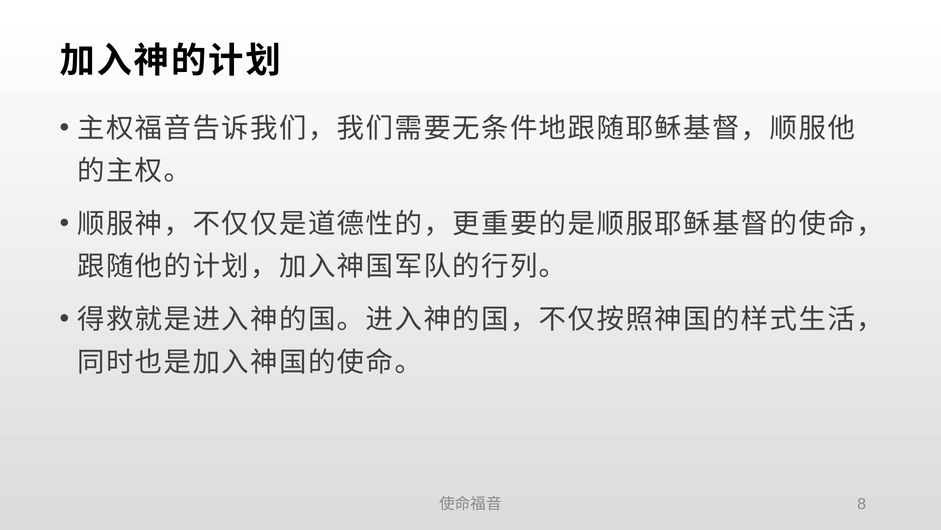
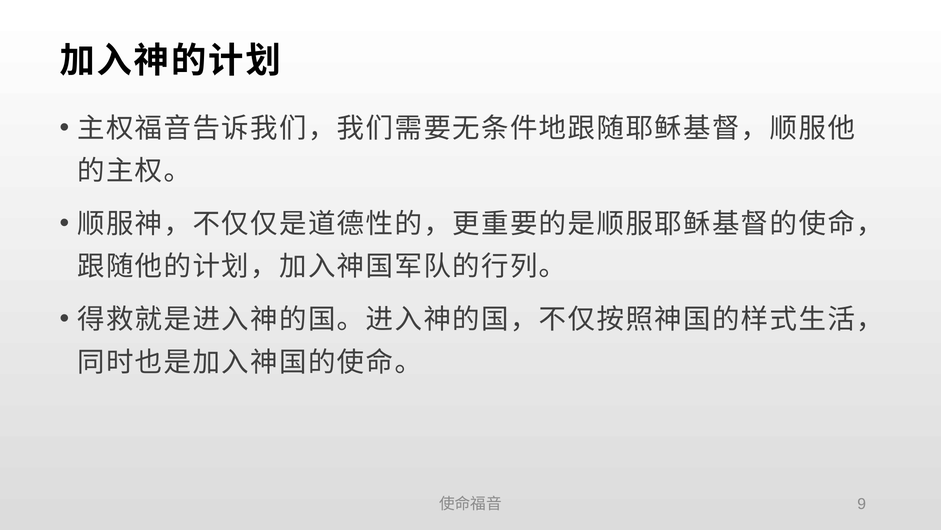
8: 8 -> 9 (862, 503)
